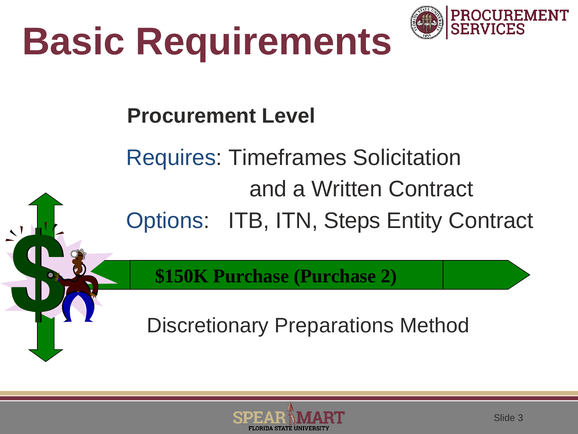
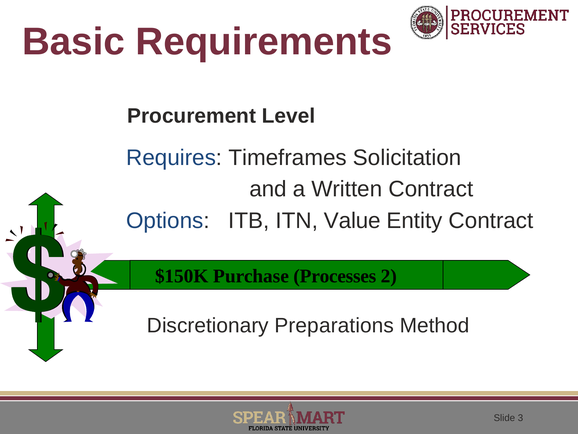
Steps: Steps -> Value (352, 220)
Purchase Purchase: Purchase -> Processes (335, 276)
